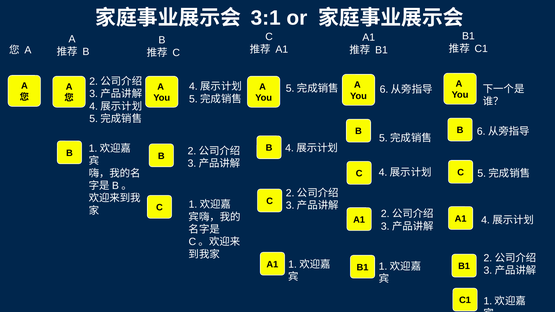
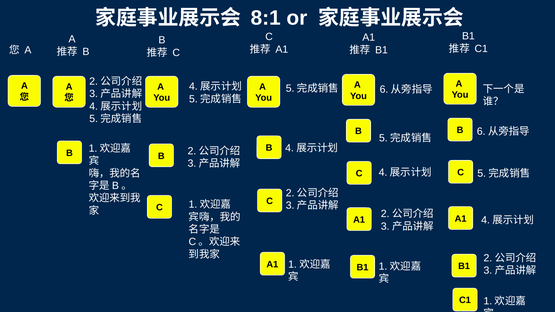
3:1: 3:1 -> 8:1 (266, 18)
